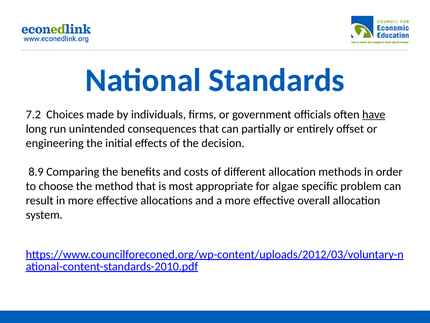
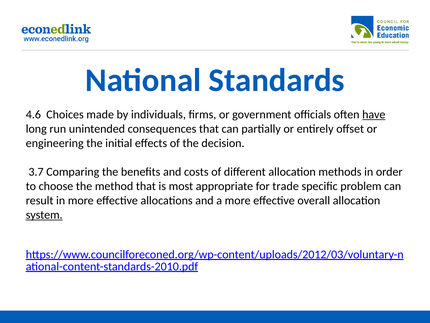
7.2: 7.2 -> 4.6 (33, 114)
8.9: 8.9 -> 3.7 (36, 172)
algae: algae -> trade (286, 186)
system underline: none -> present (44, 215)
